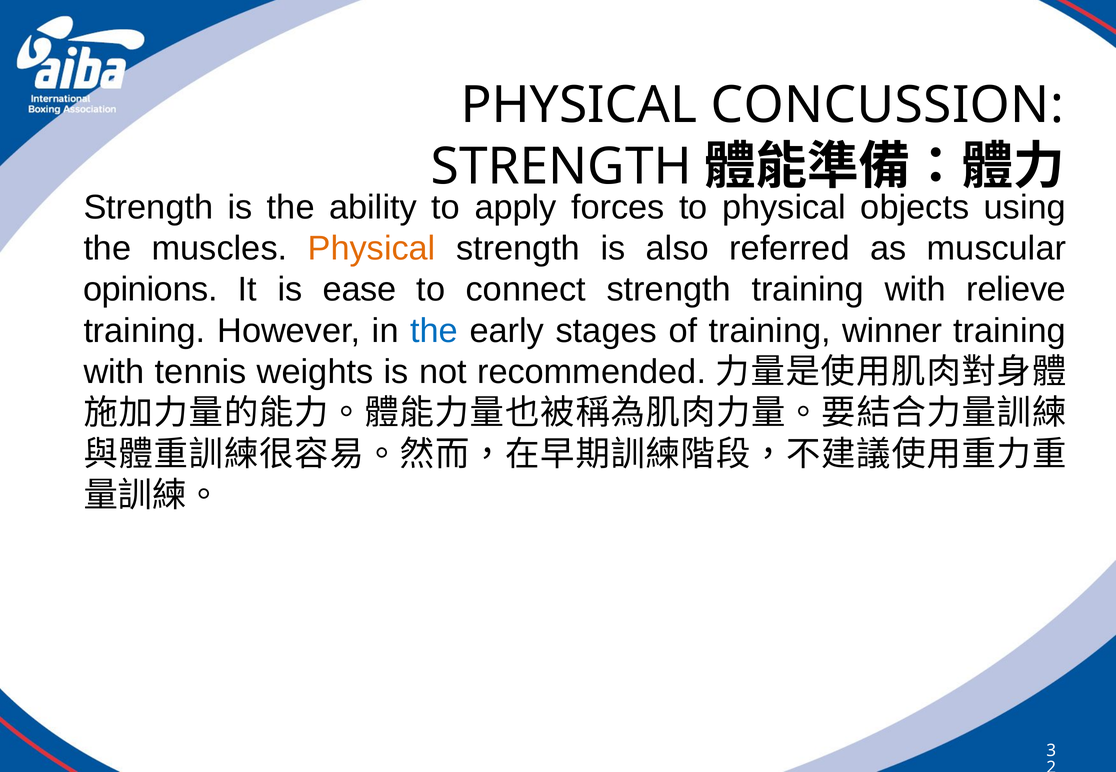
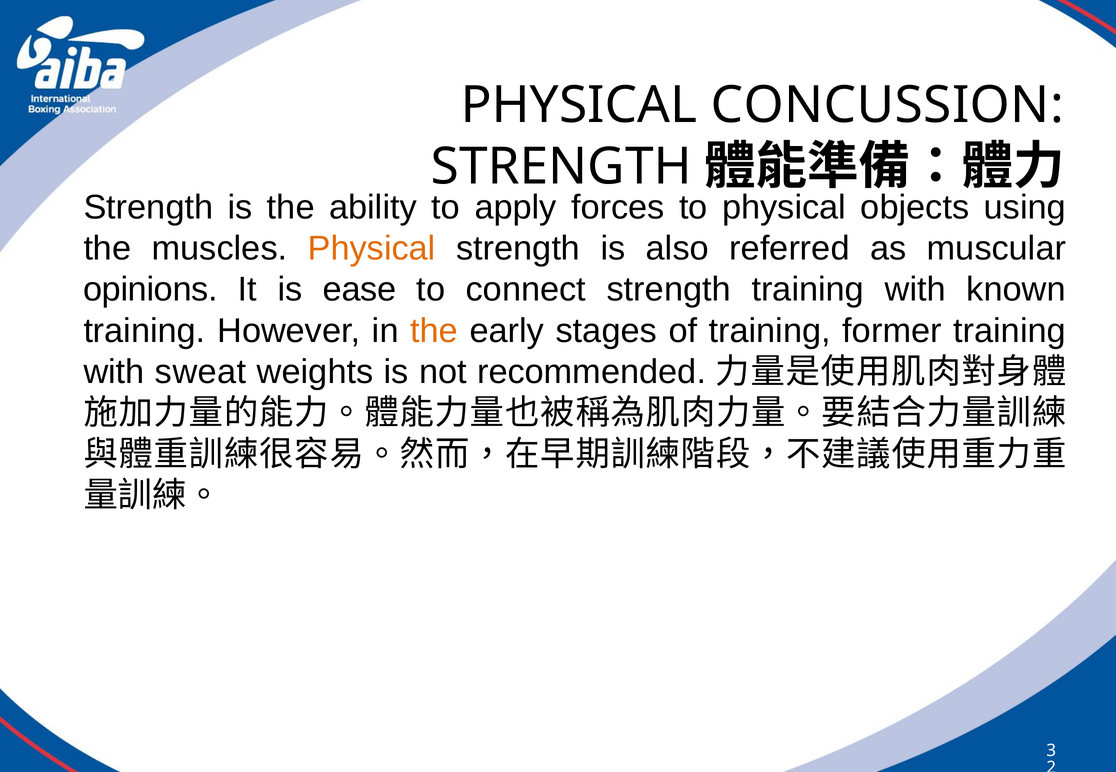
relieve: relieve -> known (1016, 290)
the colour: blue -> orange (434, 331)
winner: winner -> former (892, 331)
tennis: tennis -> sweat (201, 372)
